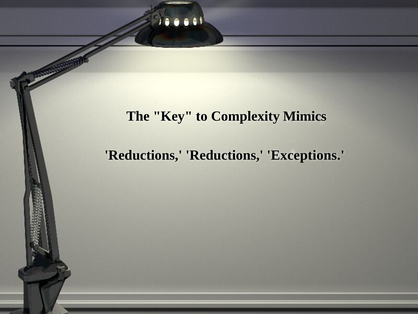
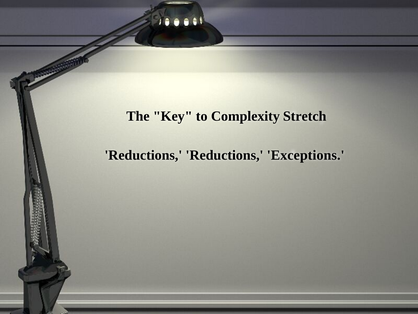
Mimics: Mimics -> Stretch (305, 116)
